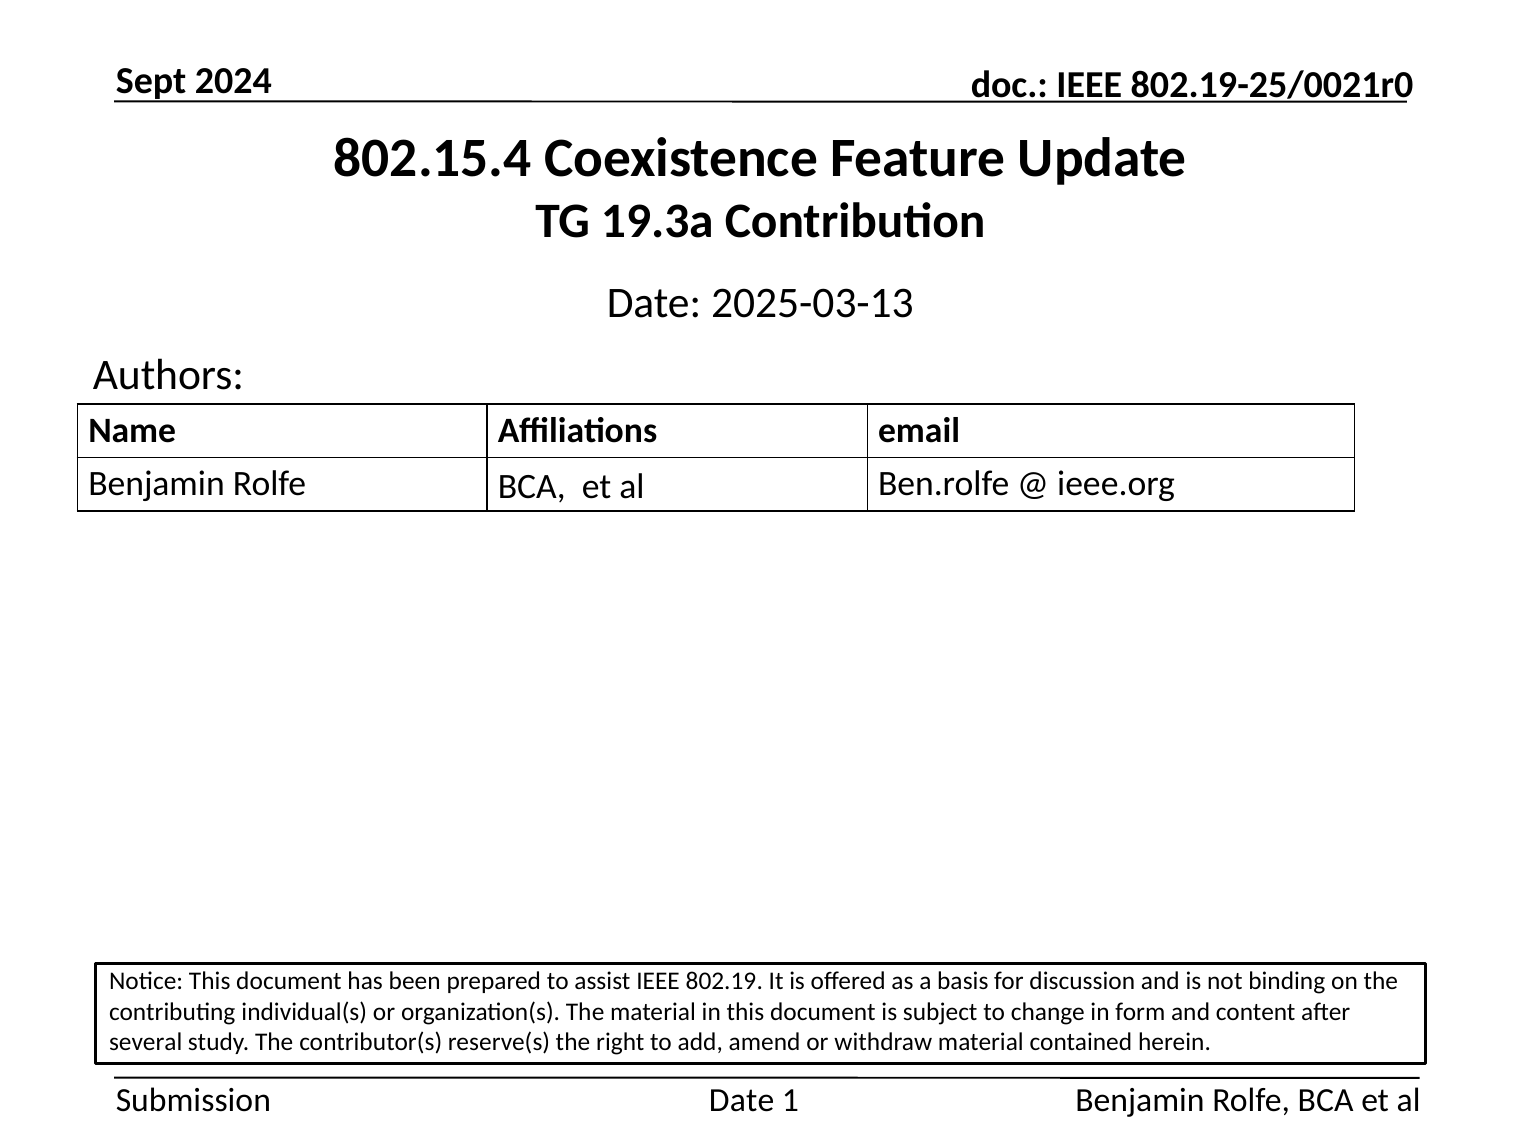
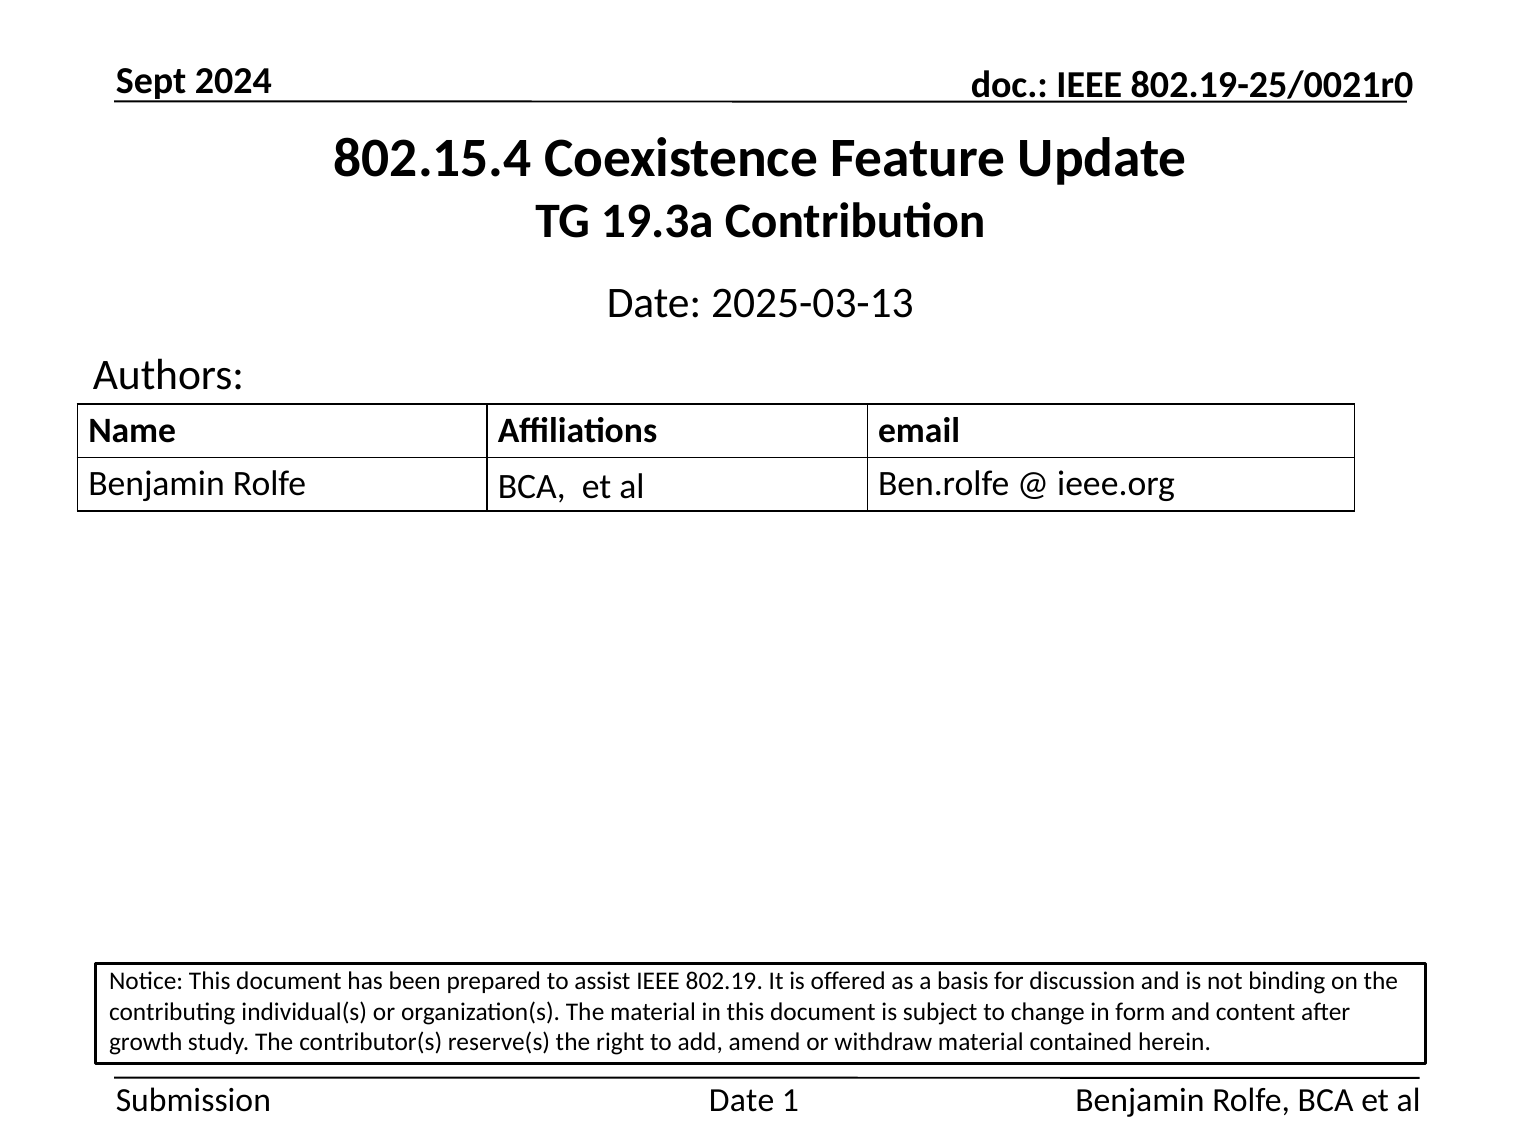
several: several -> growth (146, 1042)
